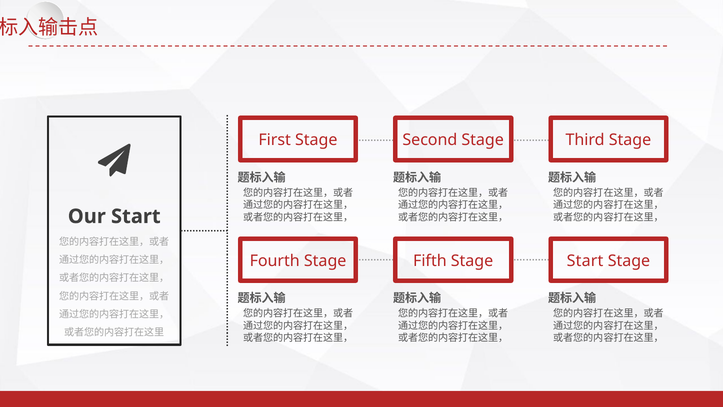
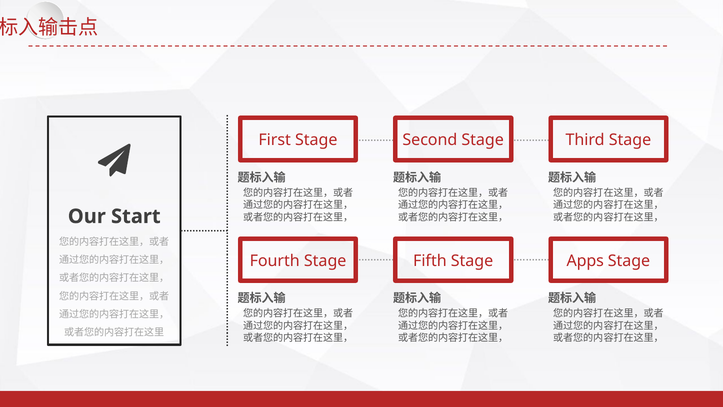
Start: Start -> Apps (585, 261)
